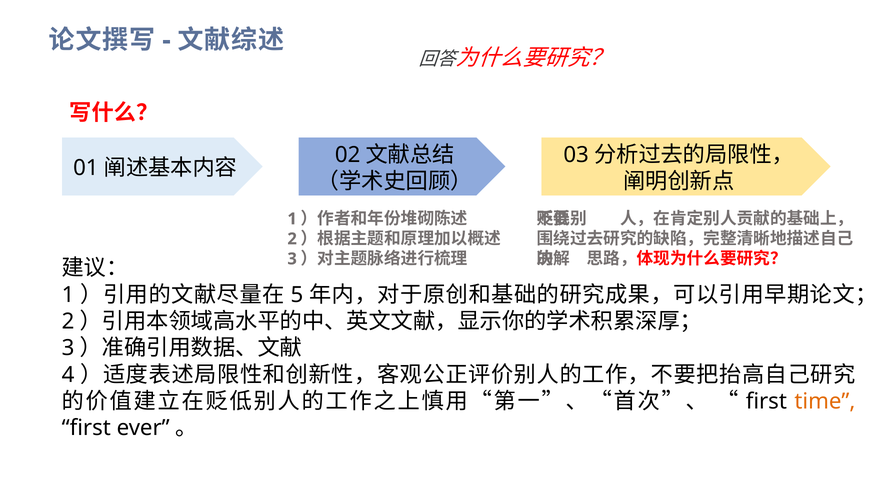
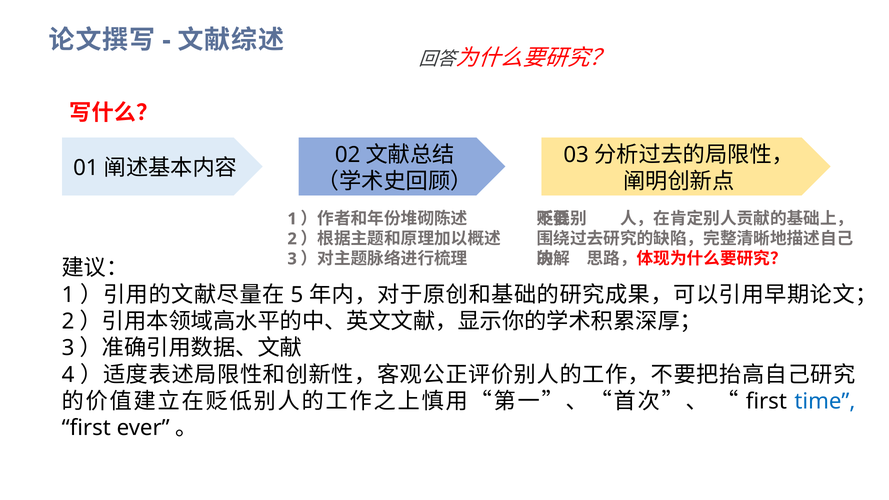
time colour: orange -> blue (825, 402)
